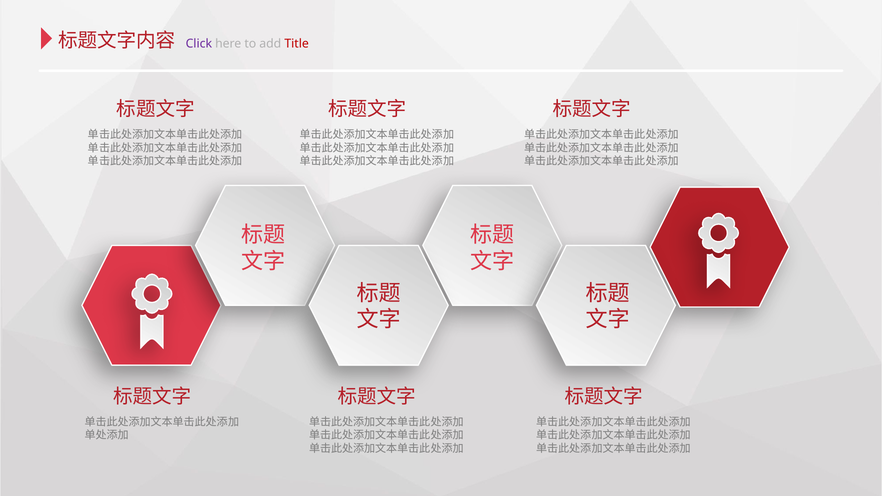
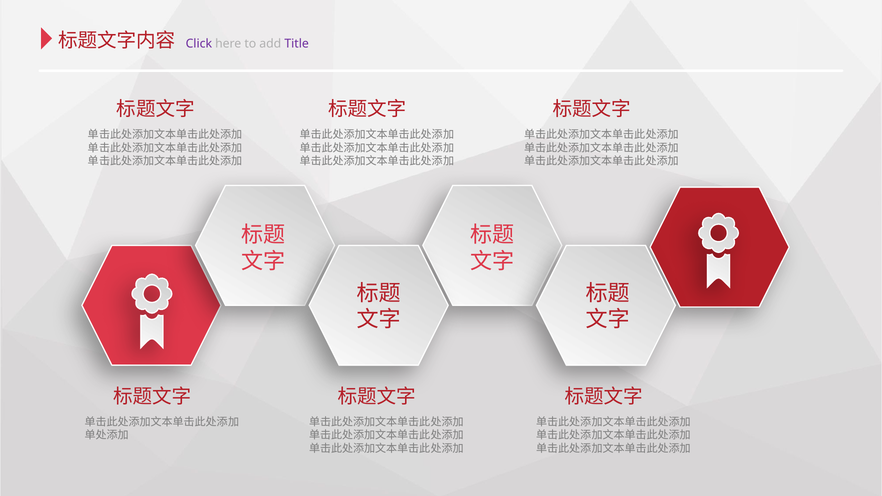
Title colour: red -> purple (297, 44)
